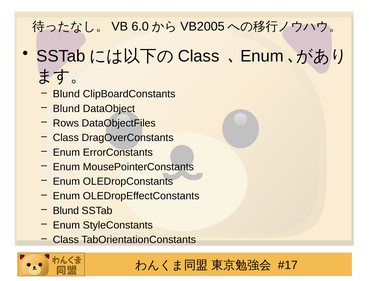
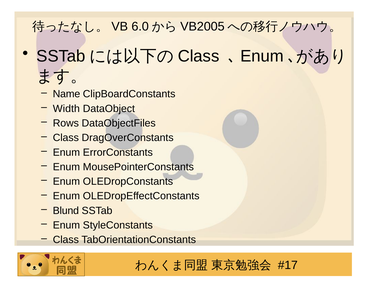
Blund: Blund -> Name (66, 94)
Blund: Blund -> Width (66, 108)
